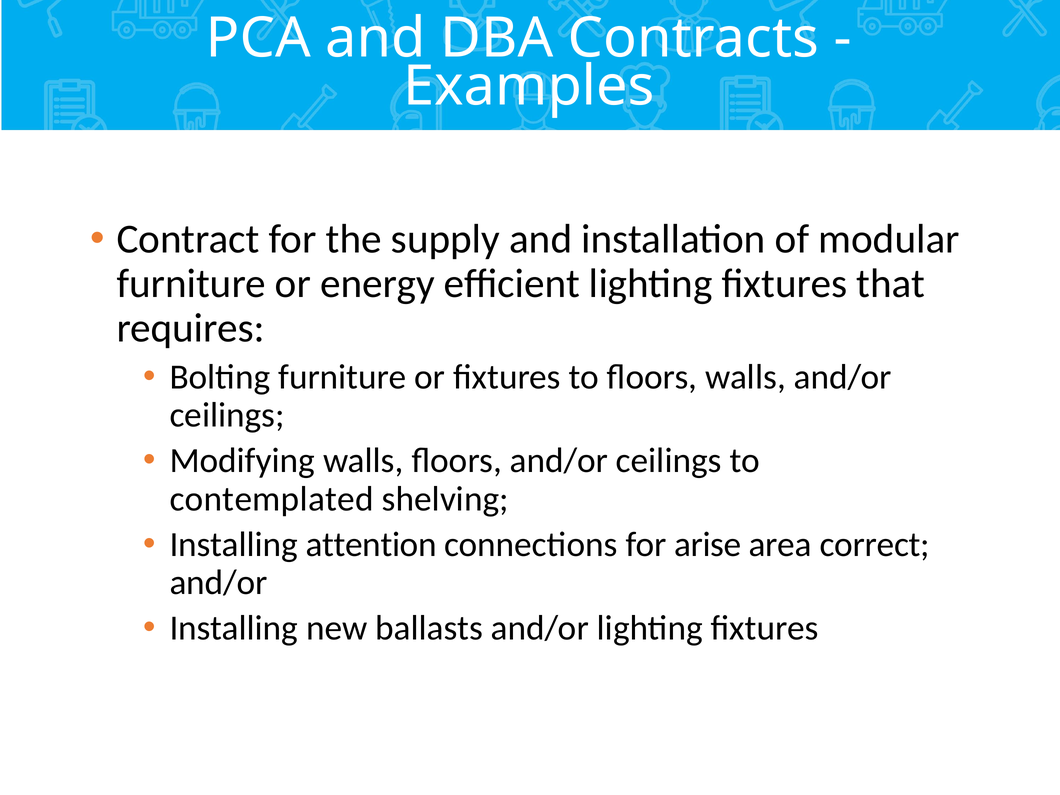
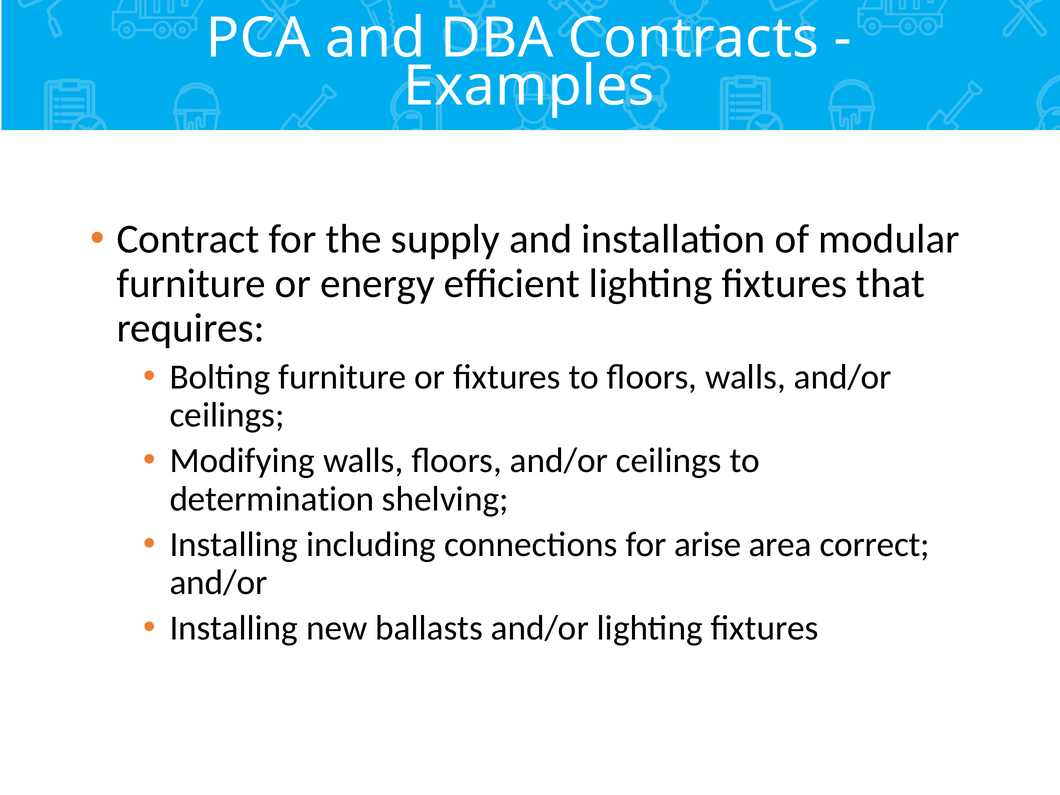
contemplated: contemplated -> determination (272, 499)
attention: attention -> including (371, 544)
